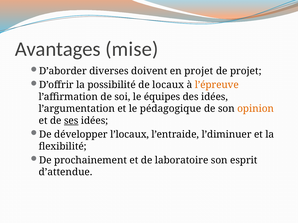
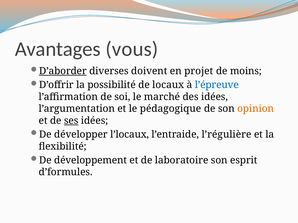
mise: mise -> vous (132, 49)
D’aborder underline: none -> present (63, 71)
de projet: projet -> moins (246, 71)
l’épreuve colour: orange -> blue (217, 85)
équipes: équipes -> marché (162, 97)
l’diminuer: l’diminuer -> l’régulière (226, 135)
prochainement: prochainement -> développement (91, 161)
d’attendue: d’attendue -> d’formules (66, 173)
